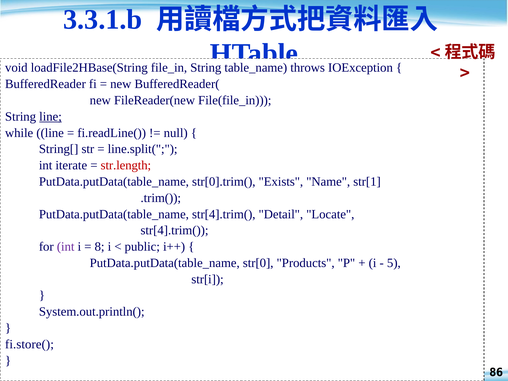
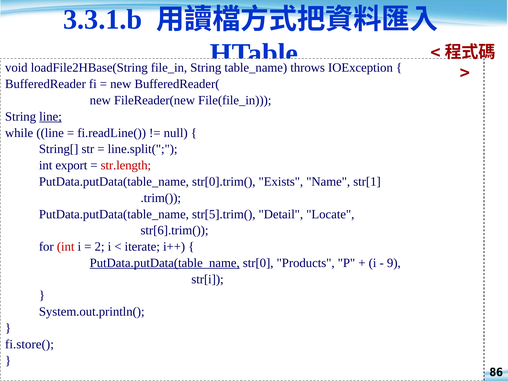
iterate: iterate -> export (71, 165)
PutData.putData(table_name str[4].trim(: str[4].trim( -> str[5].trim( (224, 214)
str[4].trim(: str[4].trim( -> str[6].trim( (175, 230)
int colour: purple -> red (66, 247)
8: 8 -> 2 (100, 247)
public: public -> iterate (142, 247)
PutData.putData(table_name underline: none -> present (165, 263)
5: 5 -> 9 (394, 263)
